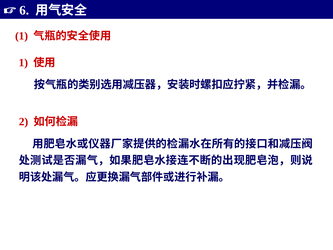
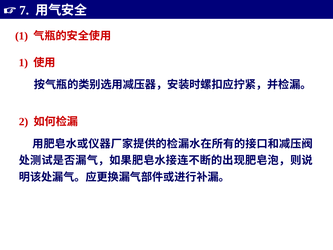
6: 6 -> 7 (24, 10)
